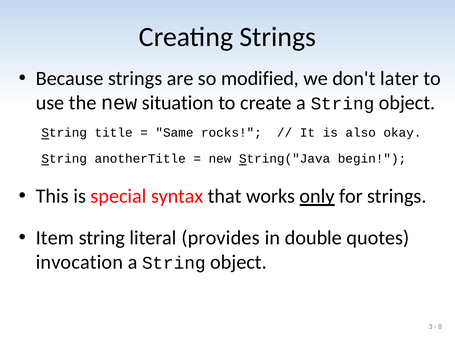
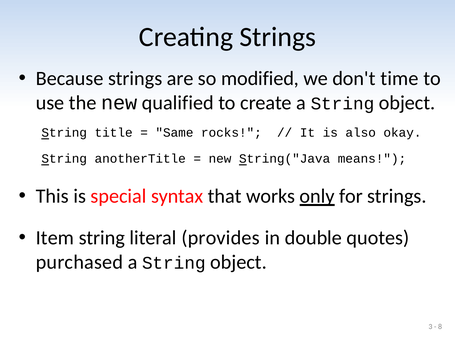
later: later -> time (399, 78)
situation: situation -> qualified (178, 102)
begin: begin -> means (372, 158)
invocation: invocation -> purchased (79, 262)
